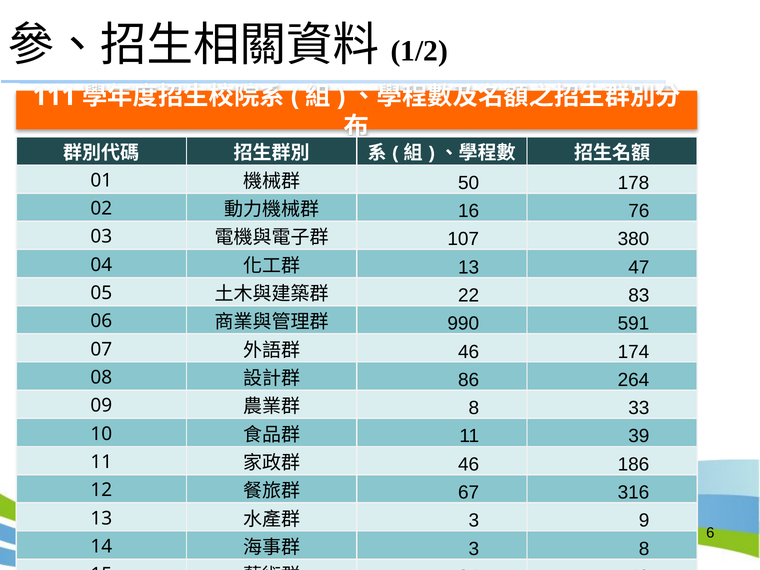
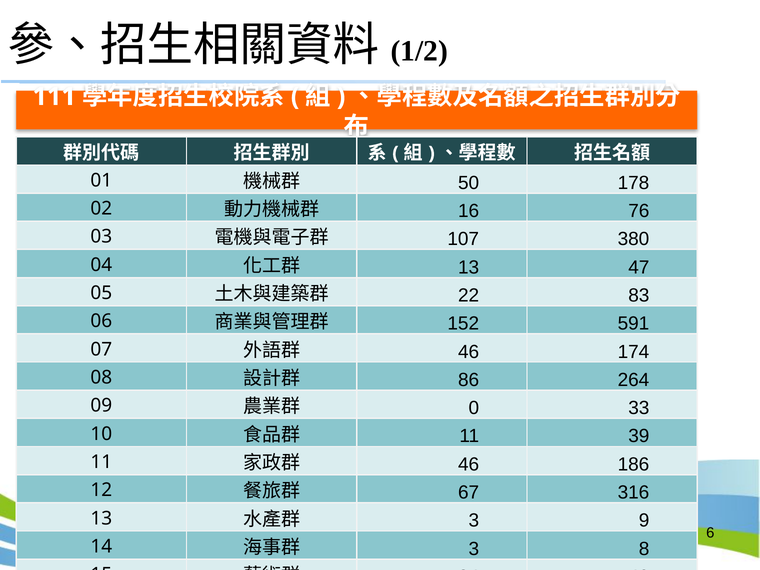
990: 990 -> 152 (463, 324)
8: 8 -> 0 (474, 408)
